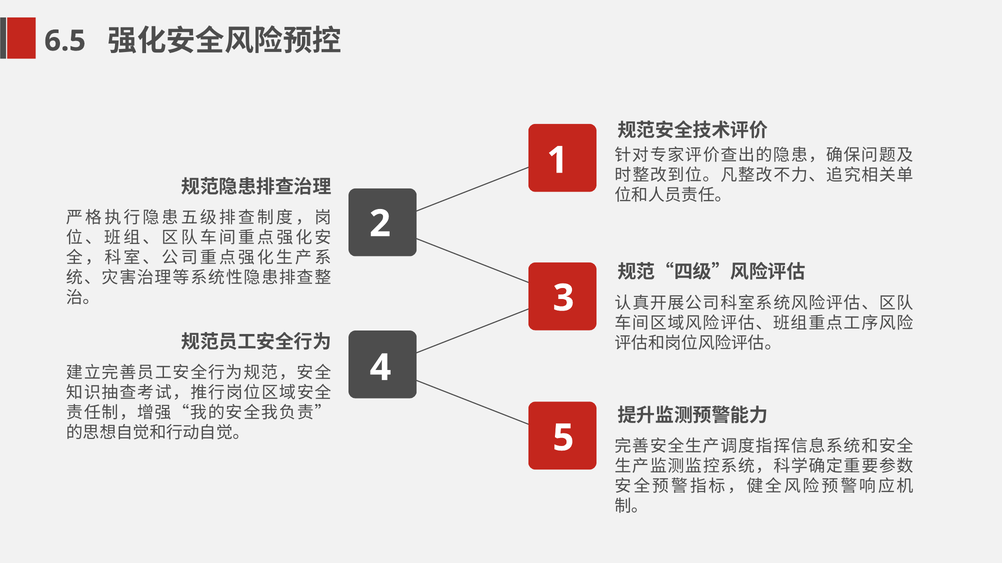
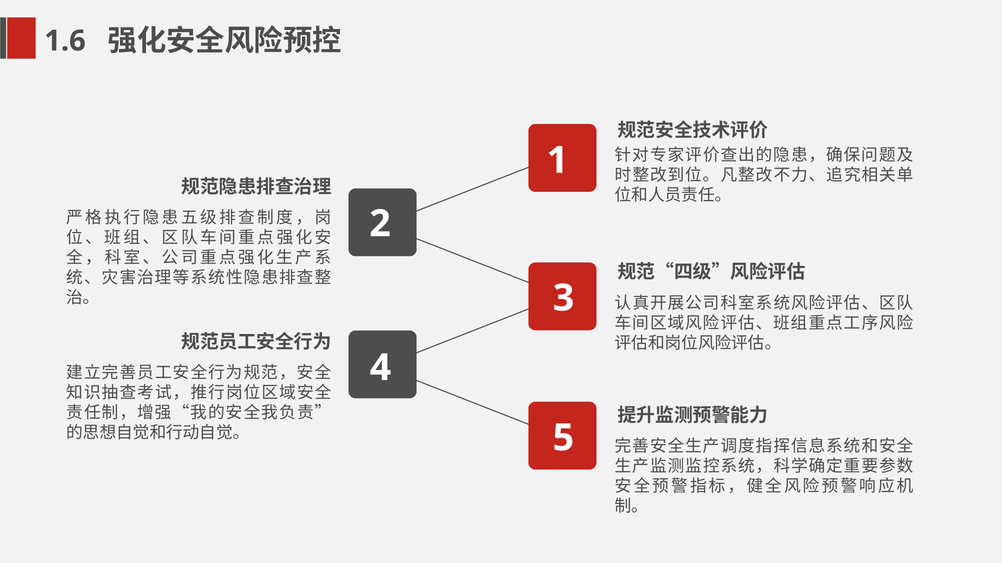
6.5: 6.5 -> 1.6 (65, 41)
